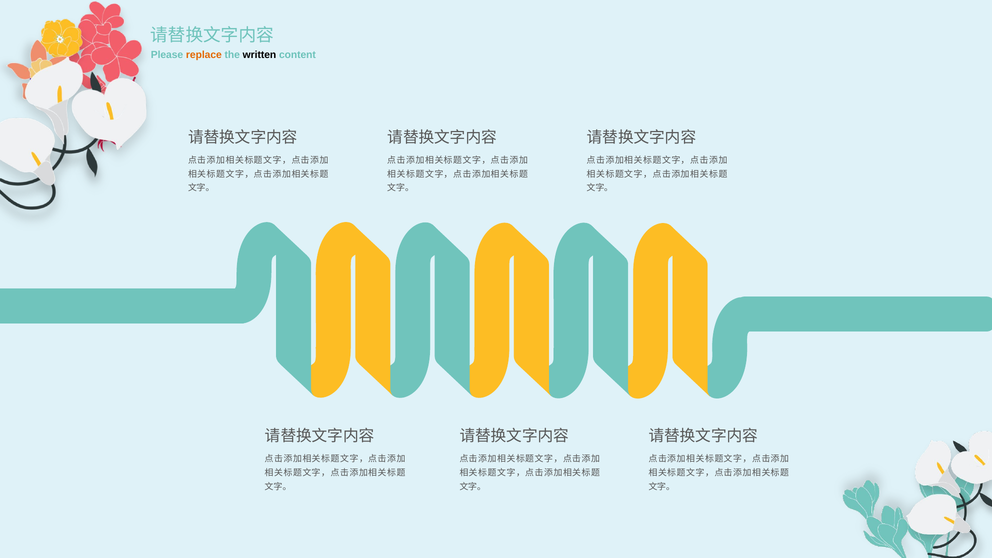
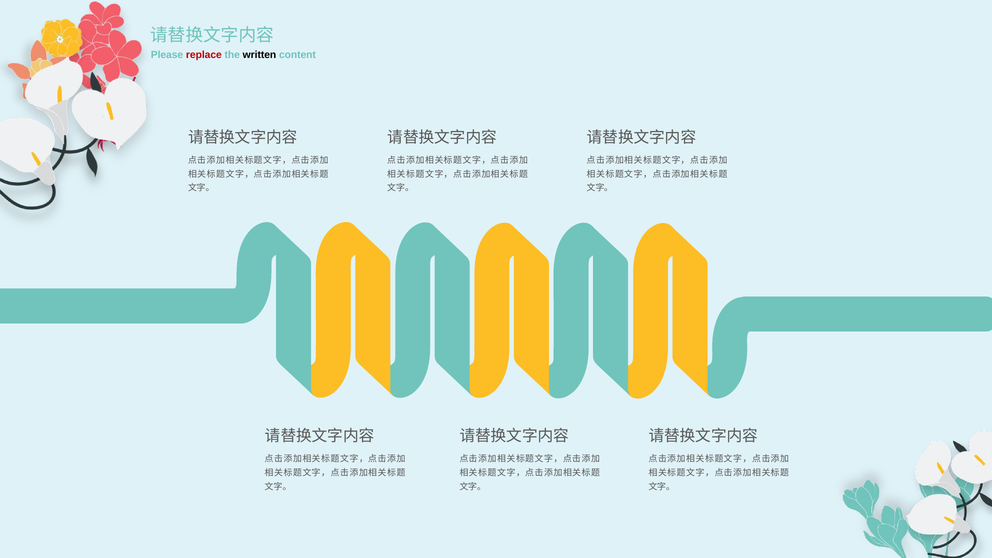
replace colour: orange -> red (204, 55)
